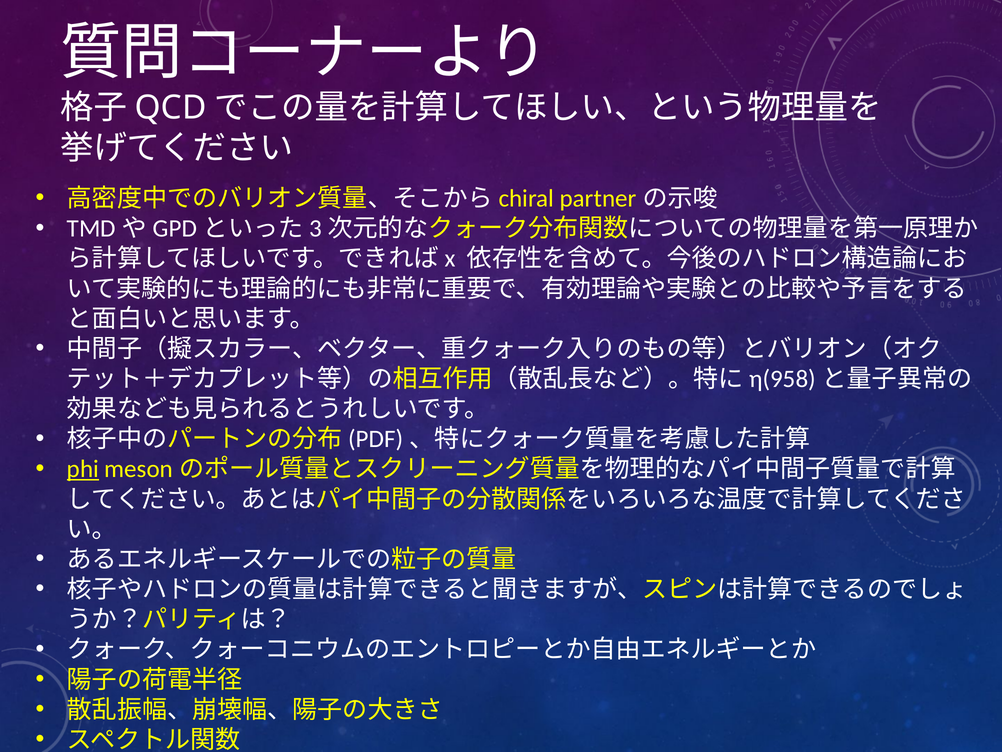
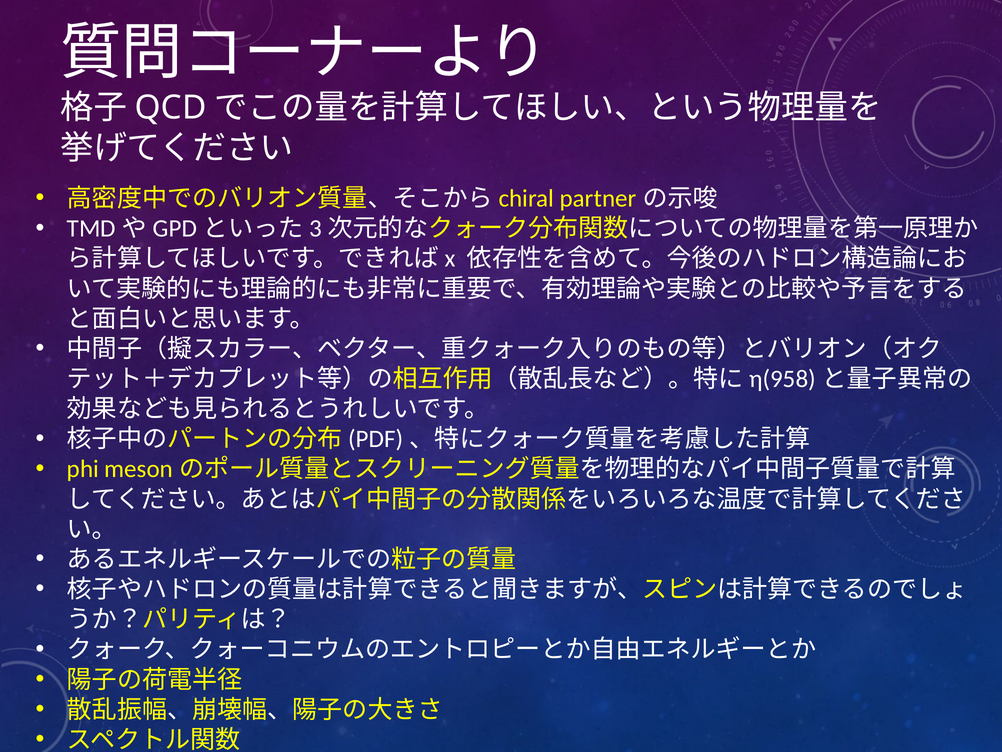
phi underline: present -> none (83, 469)
